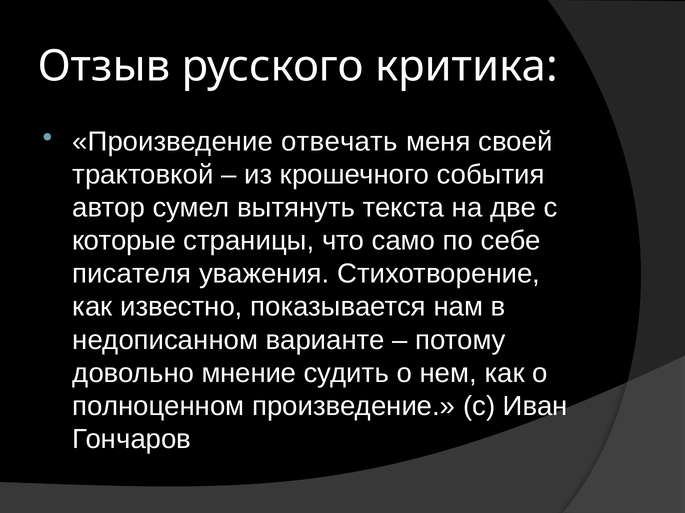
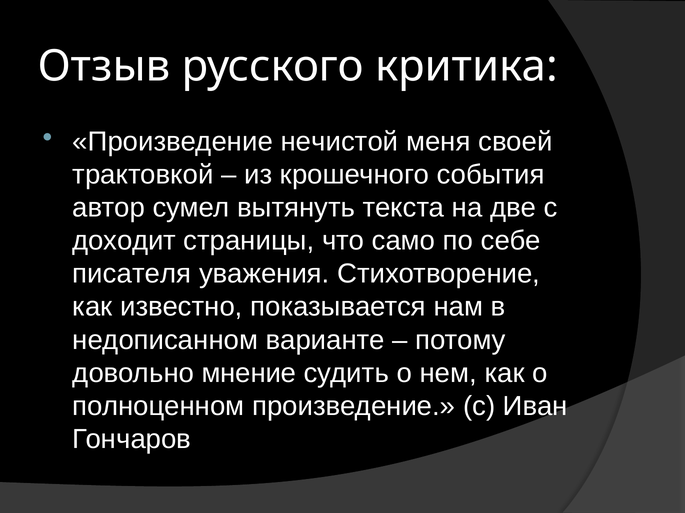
отвечать: отвечать -> нечистой (339, 142)
которые: которые -> доходит (124, 241)
